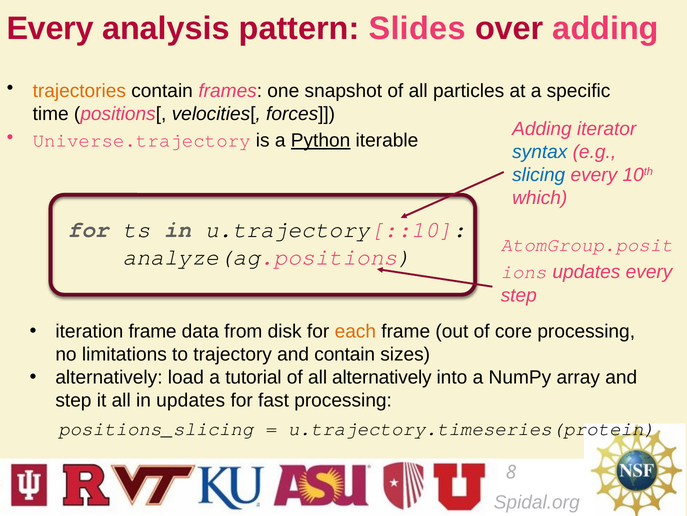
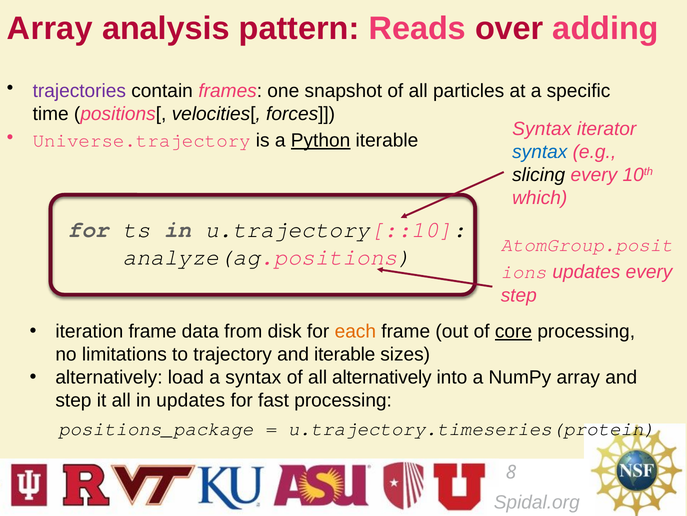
Every: Every -> Array (50, 28)
Slides: Slides -> Reads (417, 28)
trajectories colour: orange -> purple (79, 91)
Adding: Adding -> Syntax (542, 129)
slicing colour: blue -> black (539, 175)
core underline: none -> present (513, 331)
and contain: contain -> iterable (345, 354)
a tutorial: tutorial -> syntax (253, 377)
positions_slicing: positions_slicing -> positions_package (156, 428)
